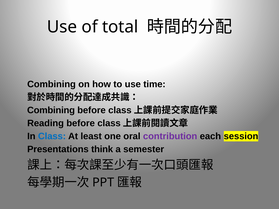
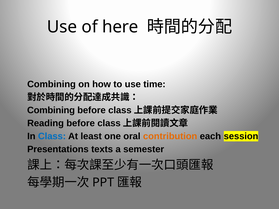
total: total -> here (120, 27)
contribution colour: purple -> orange (170, 136)
think: think -> texts (102, 149)
